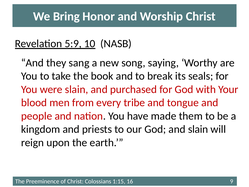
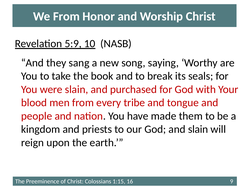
We Bring: Bring -> From (66, 16)
